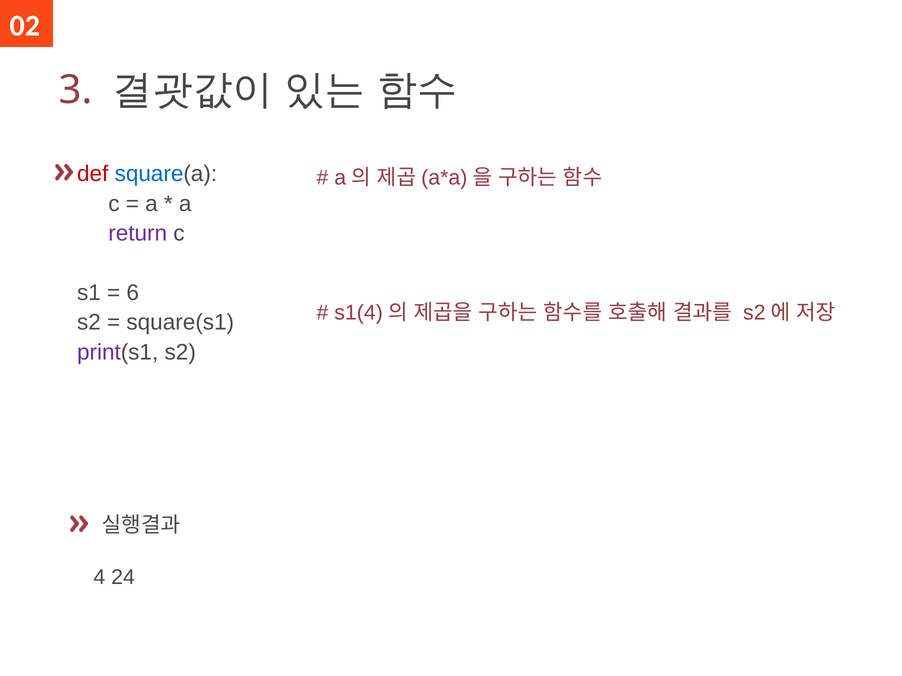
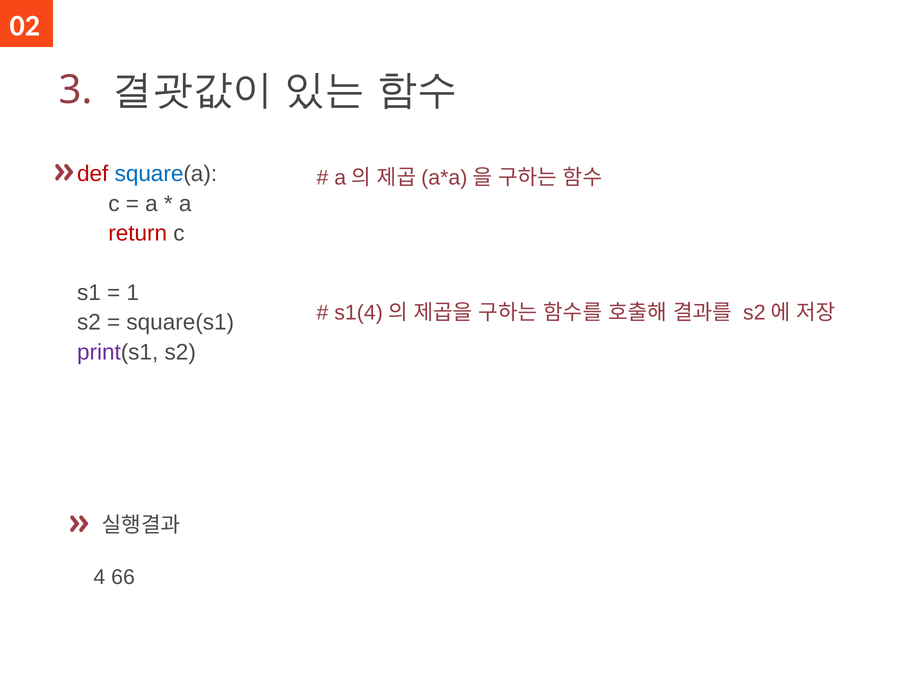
return colour: purple -> red (138, 234)
6: 6 -> 1 (133, 293)
24: 24 -> 66 (123, 578)
